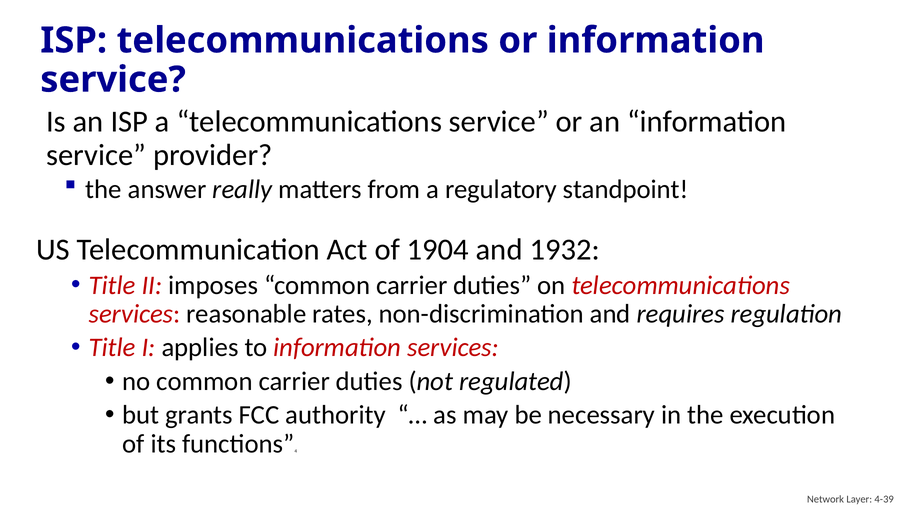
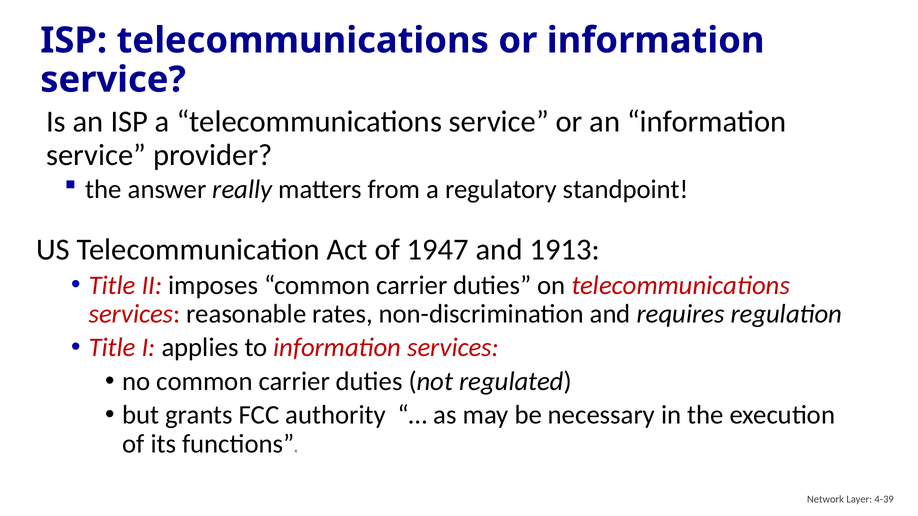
1904: 1904 -> 1947 (438, 250)
1932: 1932 -> 1913 (565, 250)
